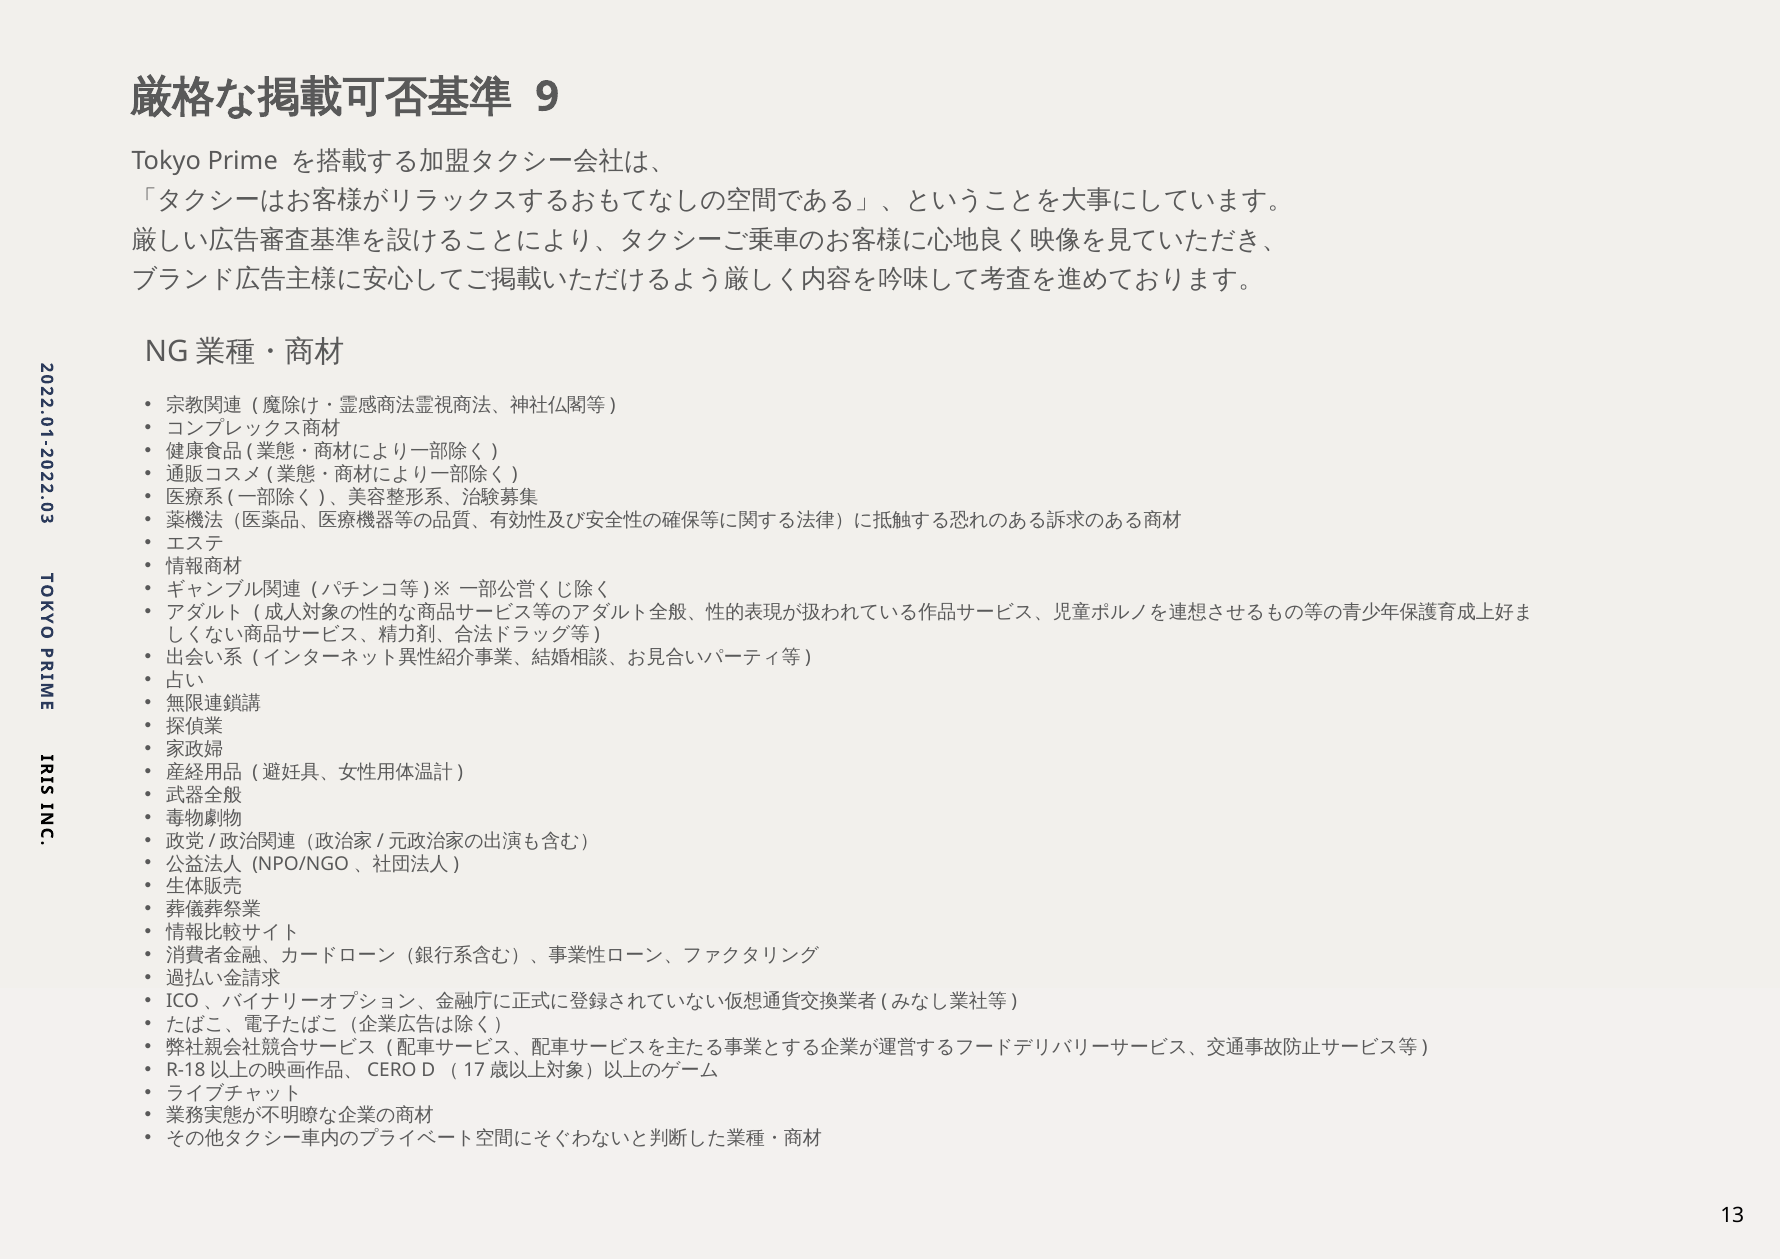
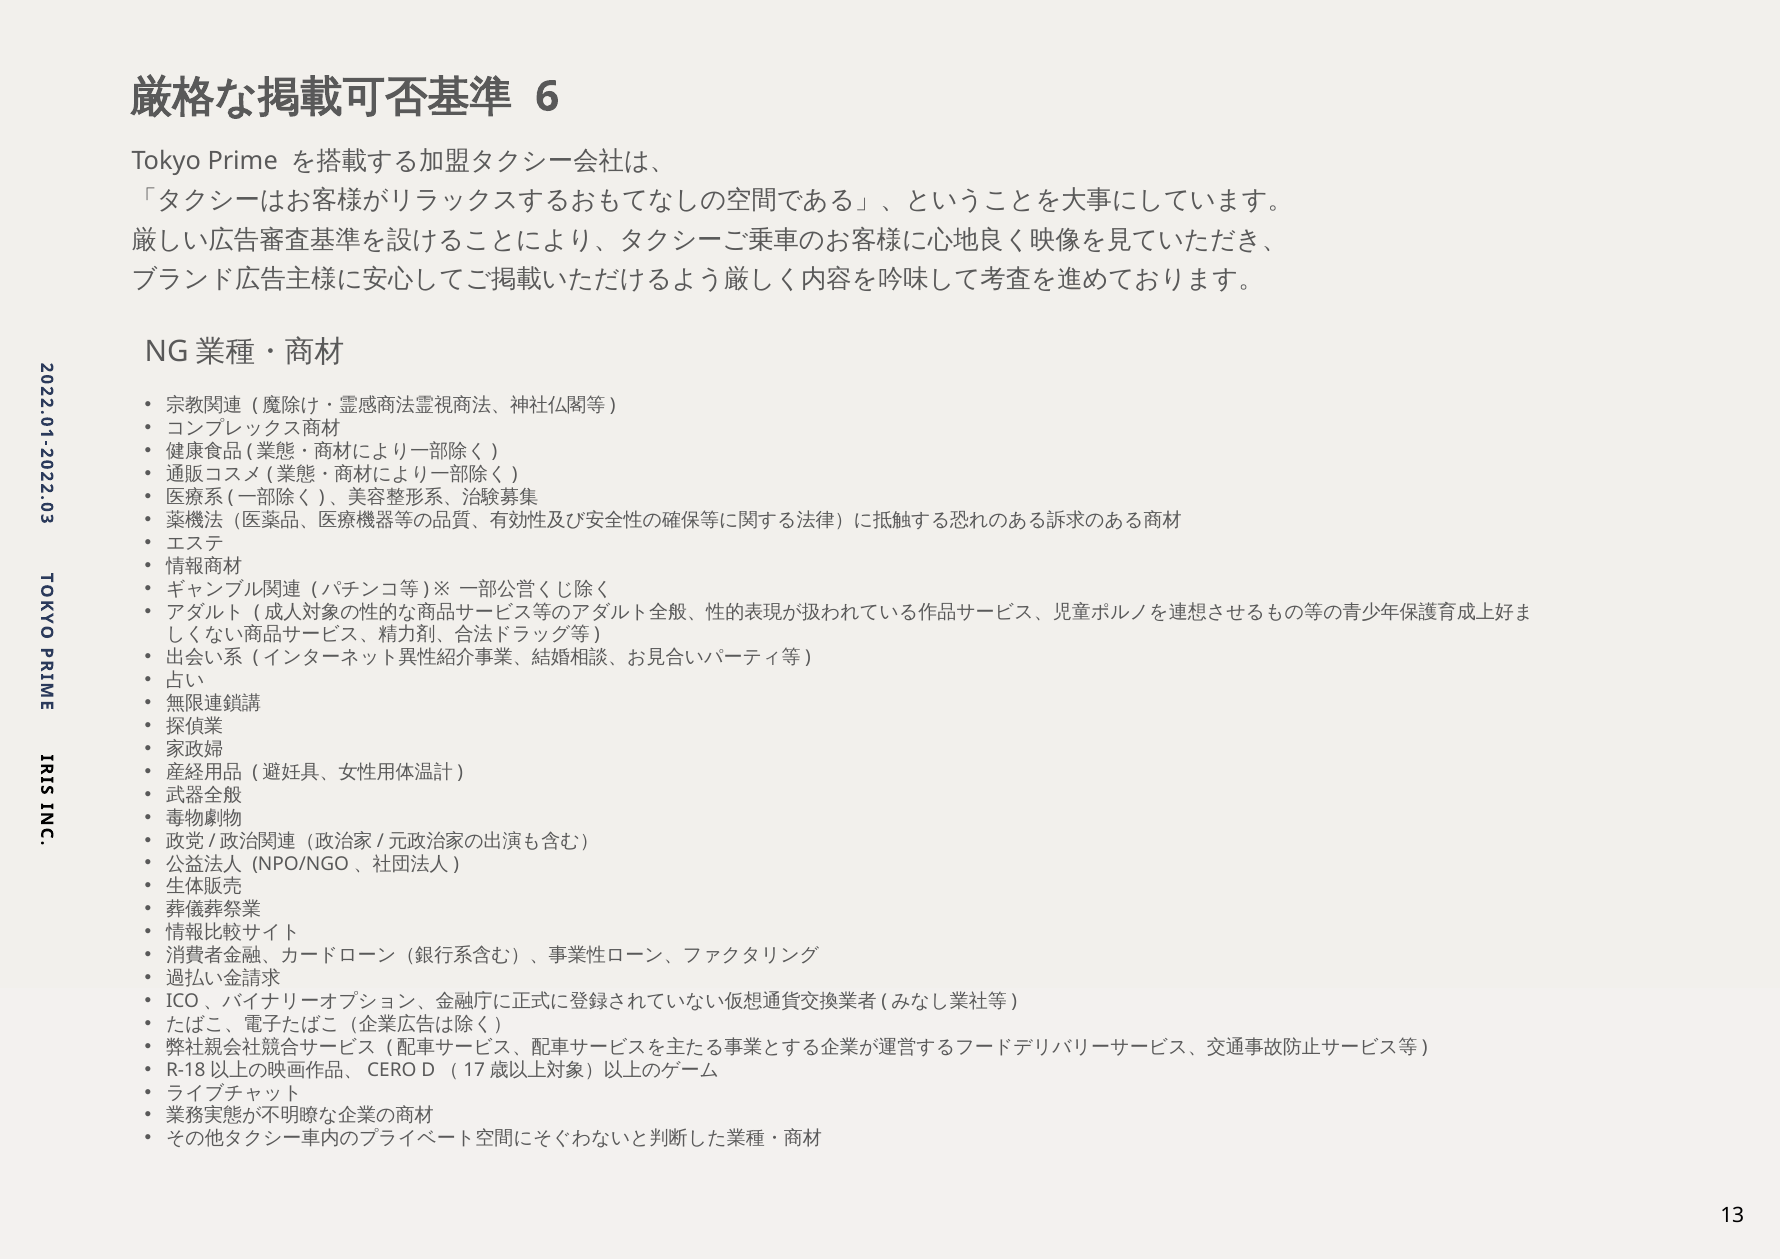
9: 9 -> 6 (547, 97)
